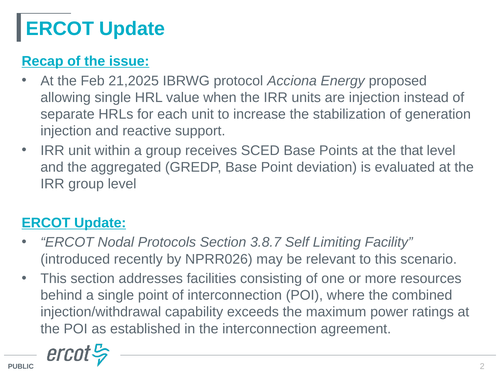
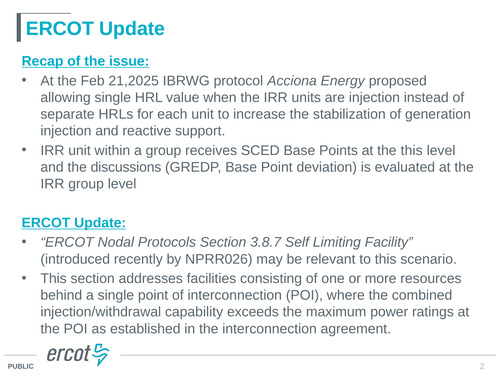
the that: that -> this (412, 150)
aggregated: aggregated -> discussions (126, 167)
